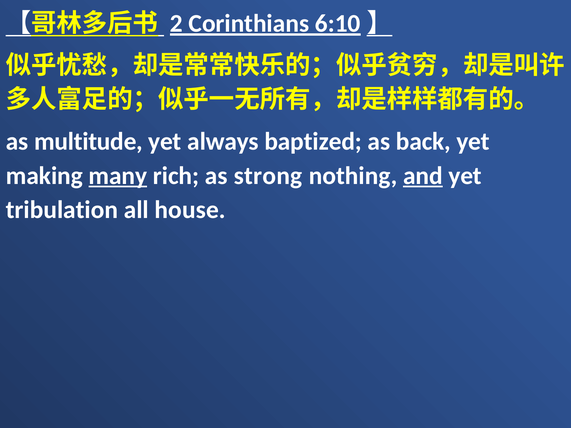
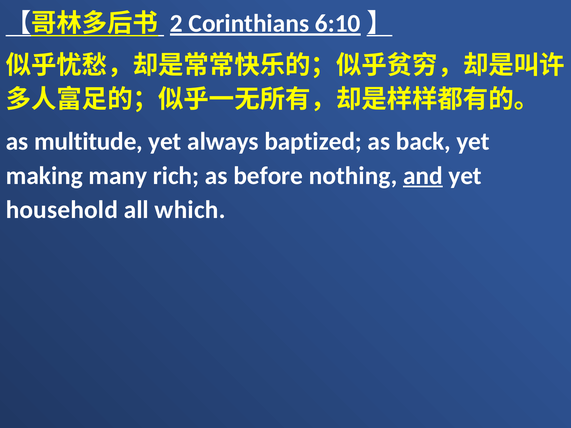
many underline: present -> none (118, 176)
strong: strong -> before (268, 176)
tribulation: tribulation -> household (62, 210)
house: house -> which (190, 210)
